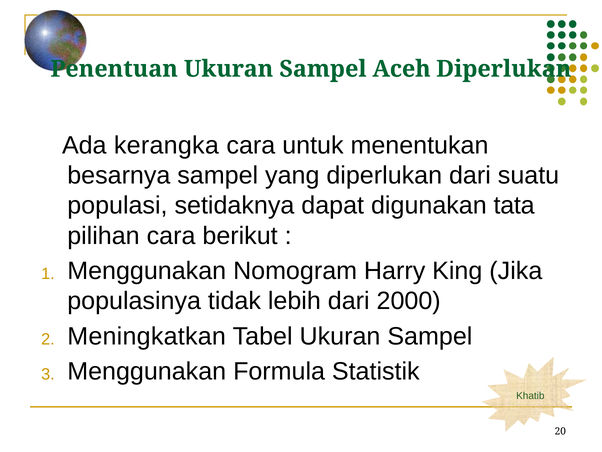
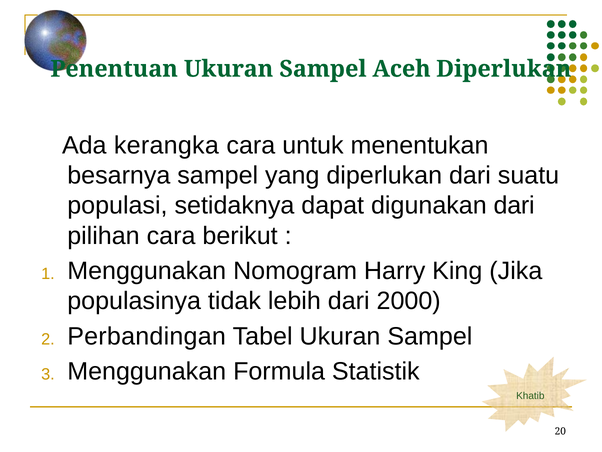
digunakan tata: tata -> dari (514, 205)
Meningkatkan: Meningkatkan -> Perbandingan (147, 336)
